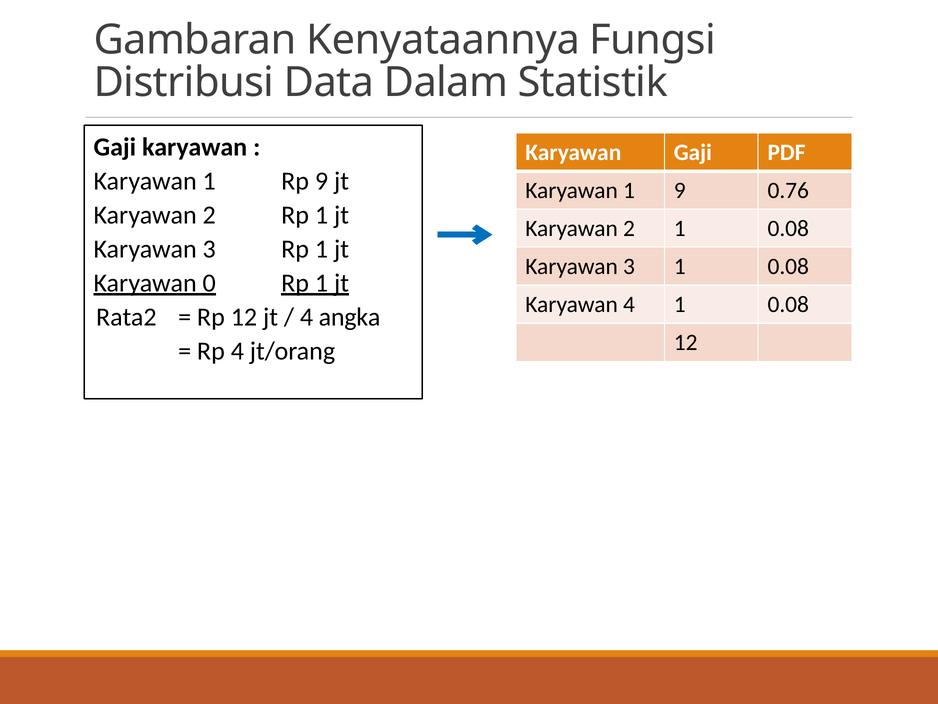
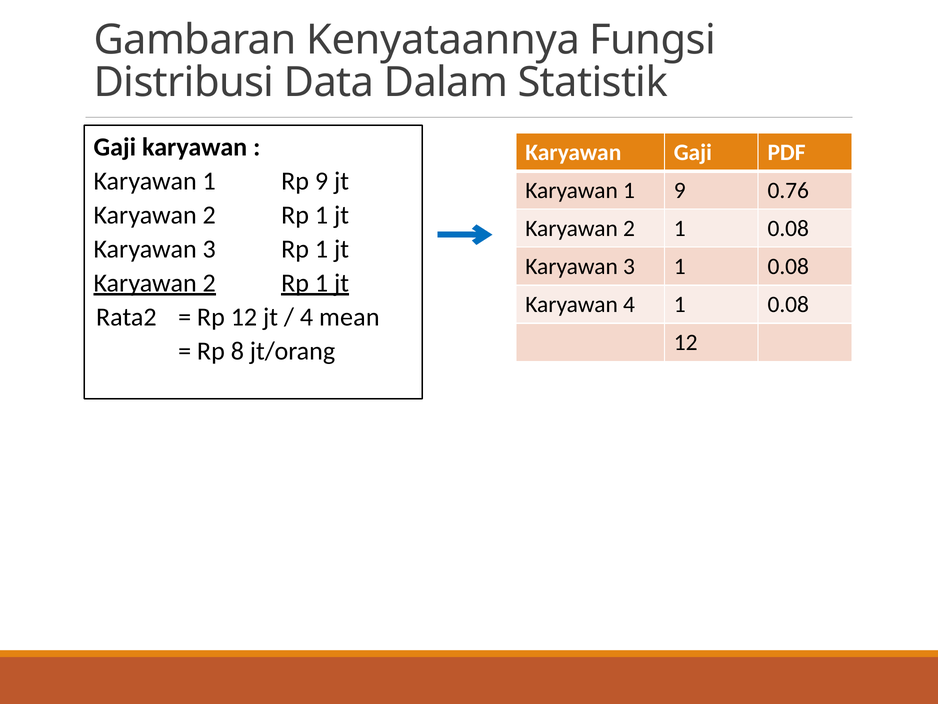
0: 0 -> 2 (209, 283)
angka: angka -> mean (349, 317)
Rp 4: 4 -> 8 (237, 351)
